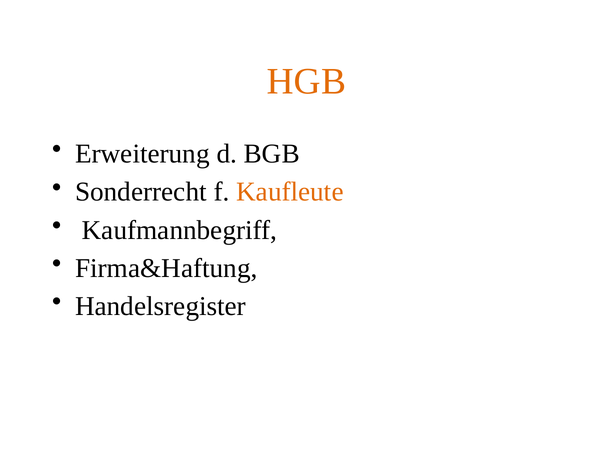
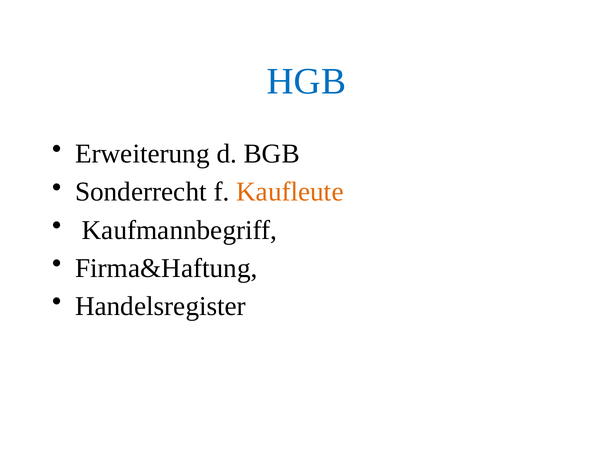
HGB colour: orange -> blue (306, 82)
